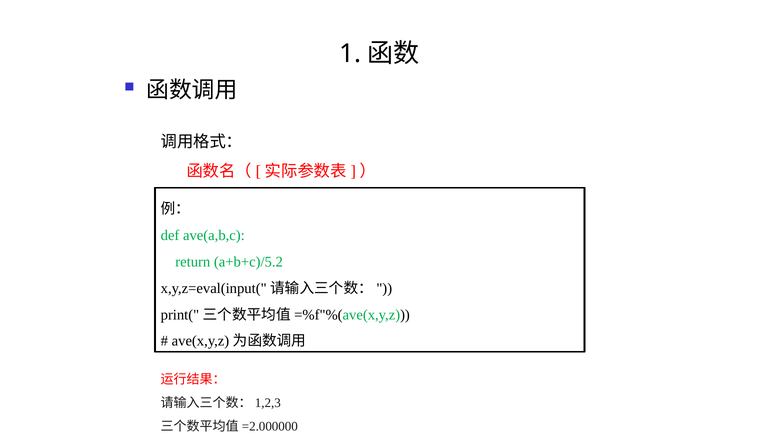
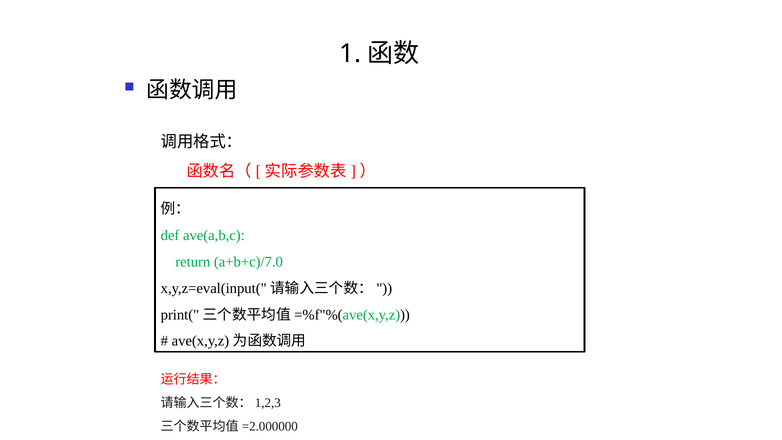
a+b+c)/5.2: a+b+c)/5.2 -> a+b+c)/7.0 (248, 262)
